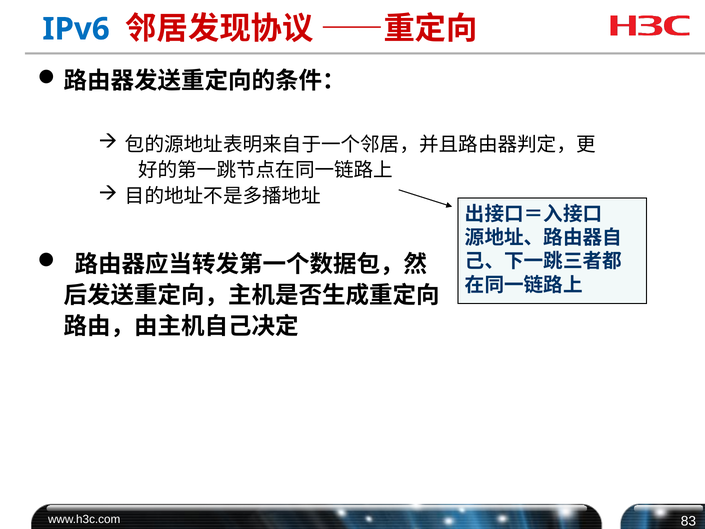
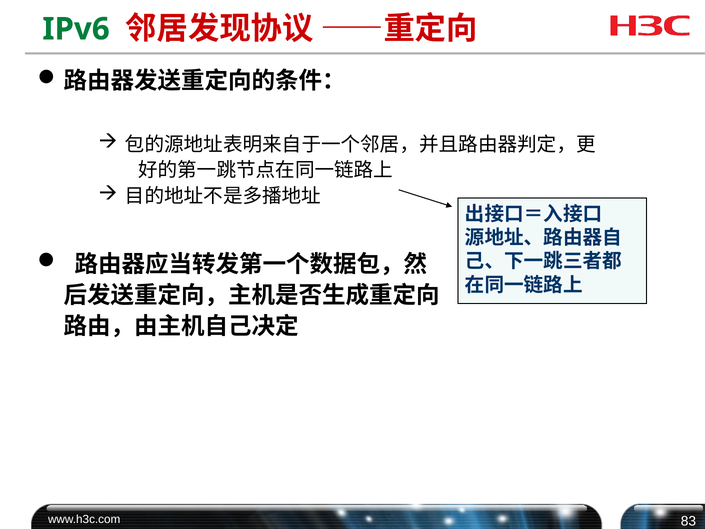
IPv6 colour: blue -> green (76, 29)
